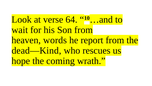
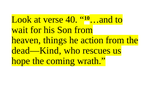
64: 64 -> 40 (72, 19)
words: words -> things (55, 40)
report: report -> action (92, 40)
